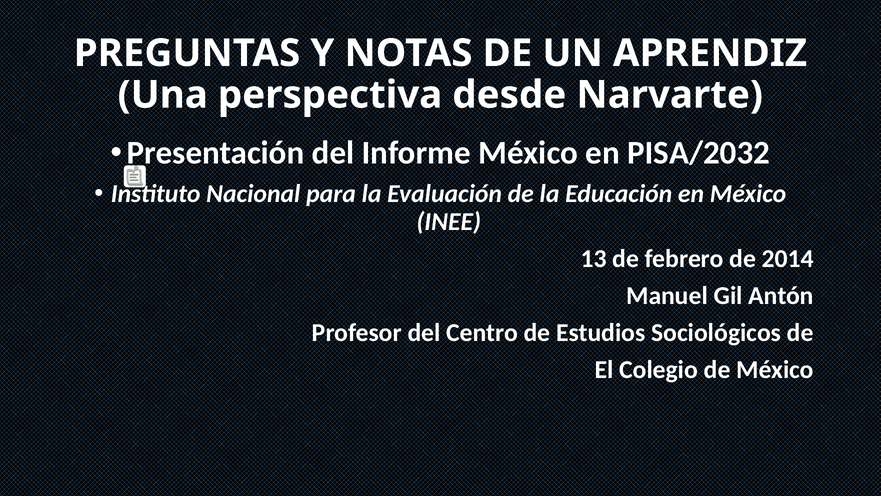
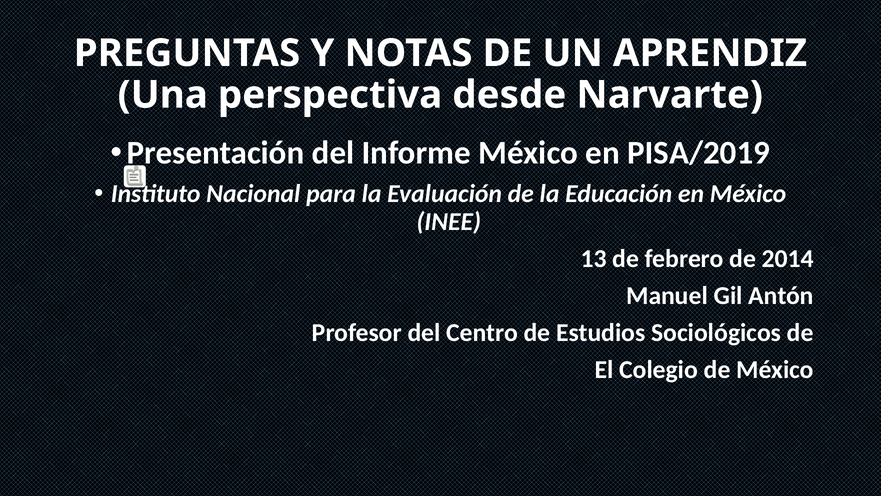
PISA/2032: PISA/2032 -> PISA/2019 (699, 153)
